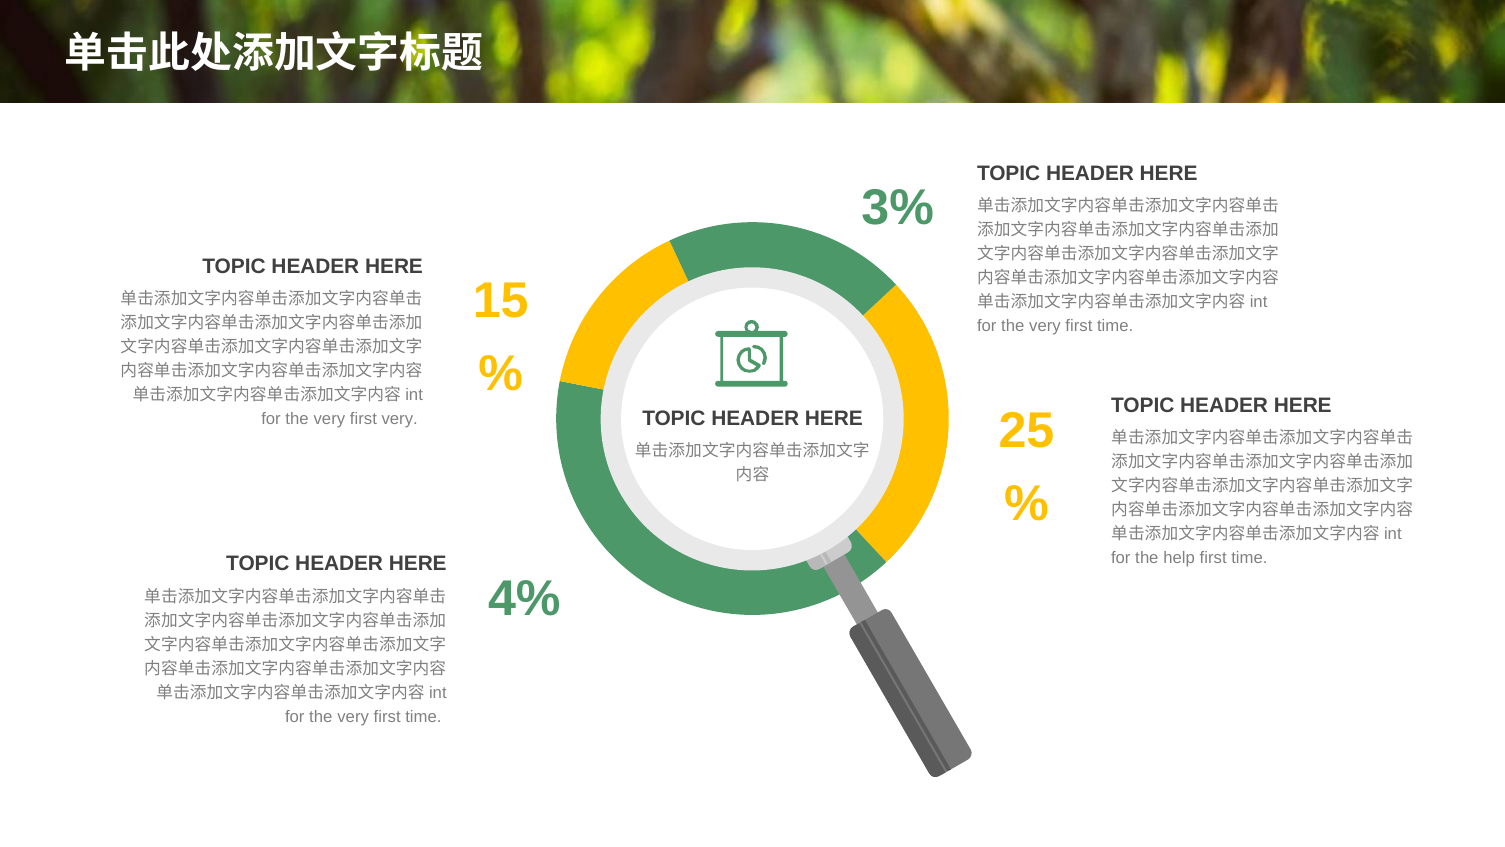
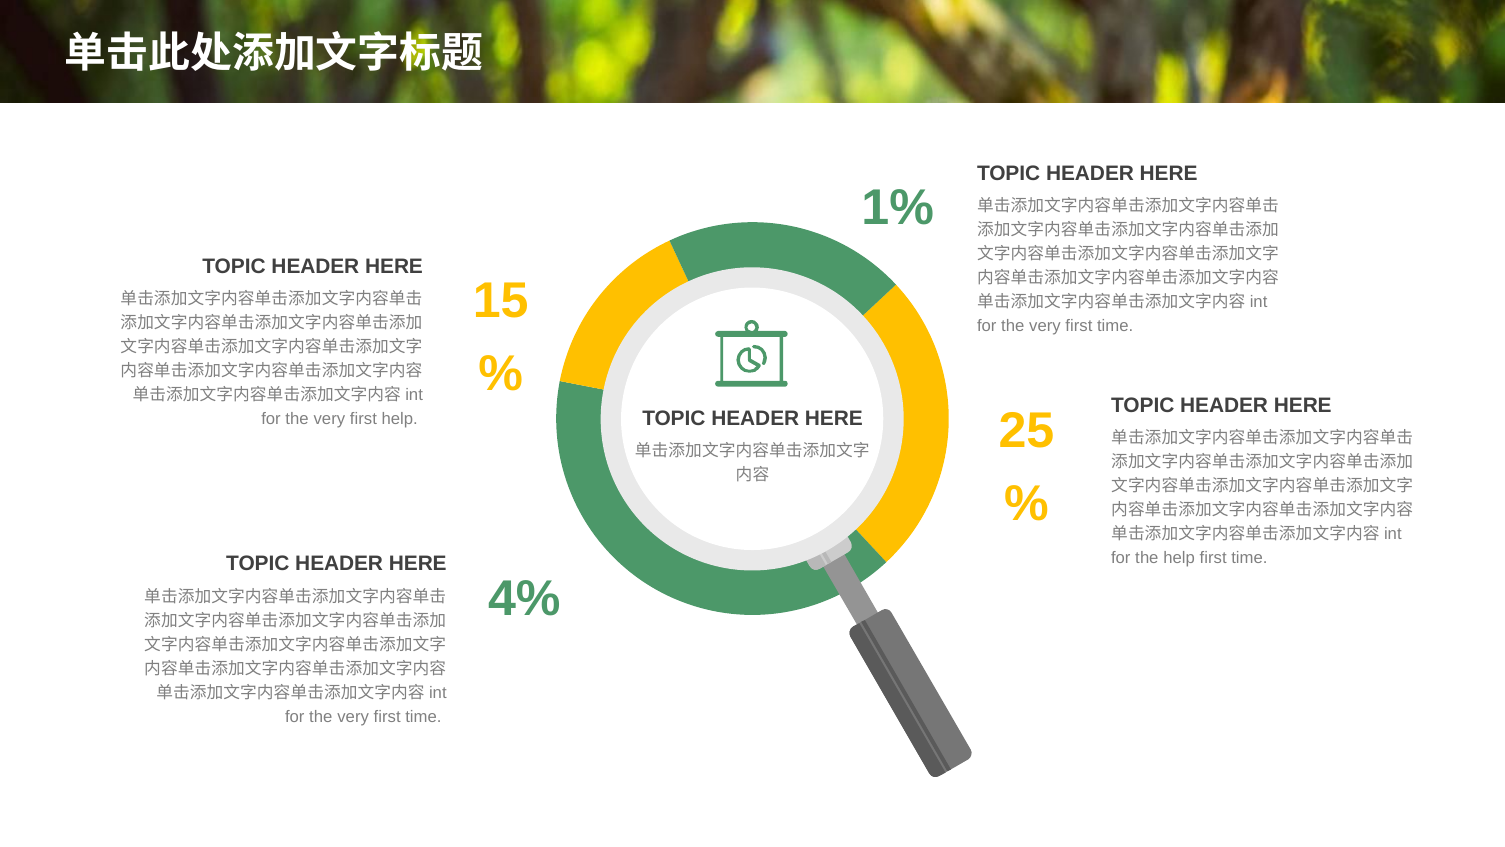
3%: 3% -> 1% (898, 207)
first very: very -> help (400, 419)
